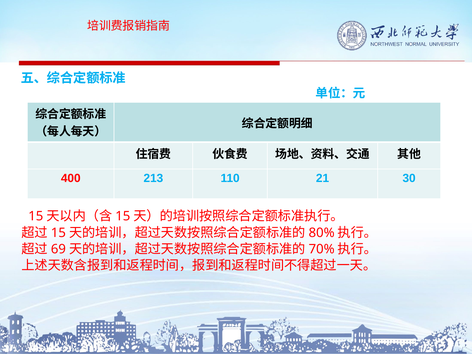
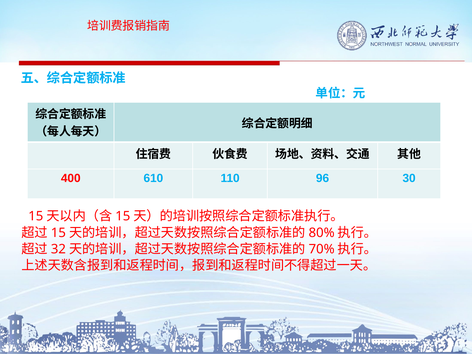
213: 213 -> 610 (153, 178)
21: 21 -> 96 (323, 178)
69: 69 -> 32 (58, 249)
